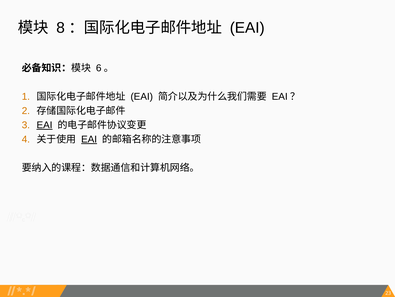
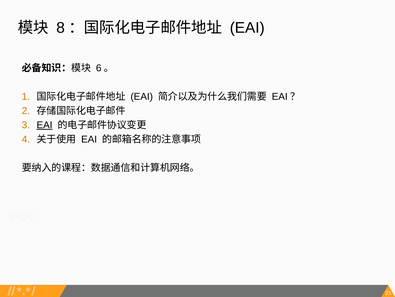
EAI underline: present -> none (89, 139)
